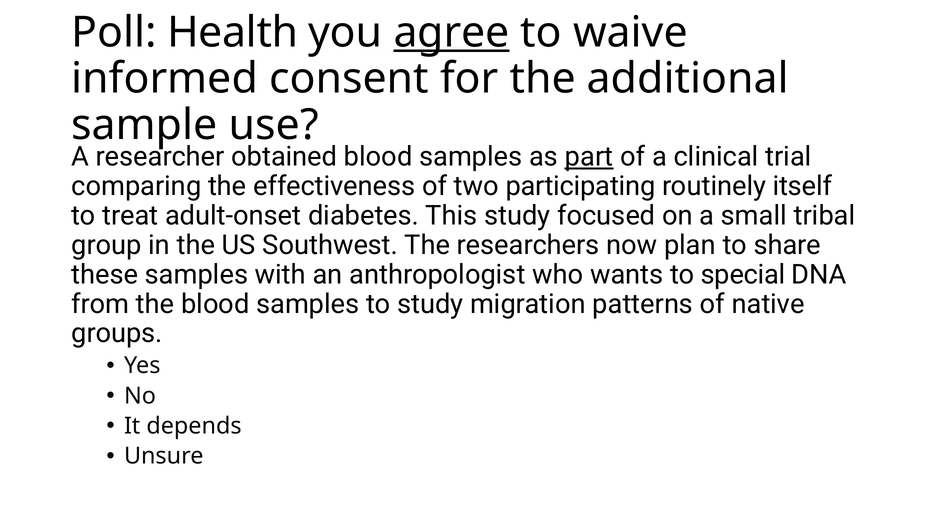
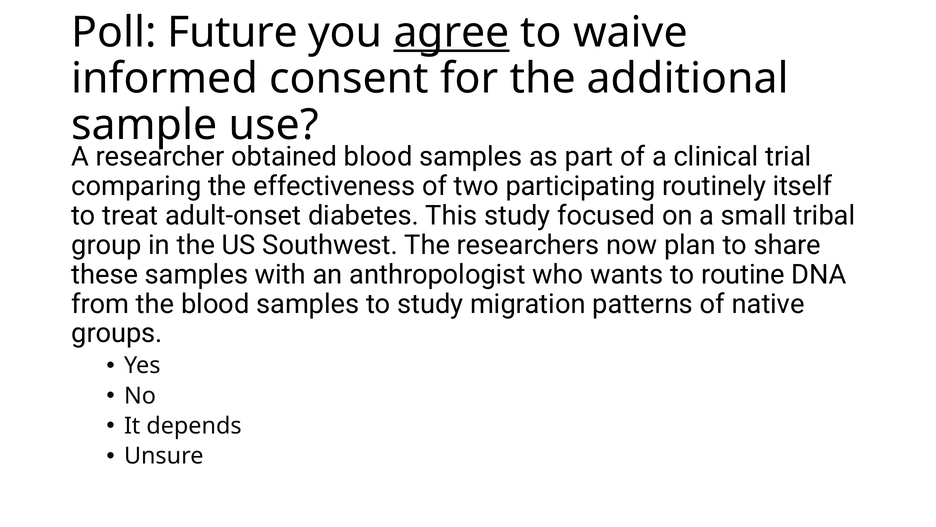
Health: Health -> Future (233, 32)
part underline: present -> none (589, 157)
special: special -> routine (743, 274)
